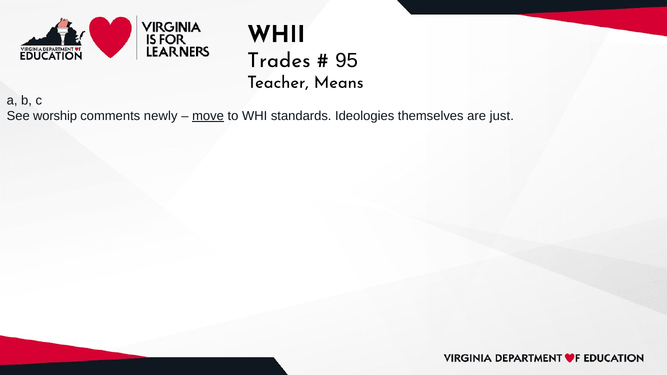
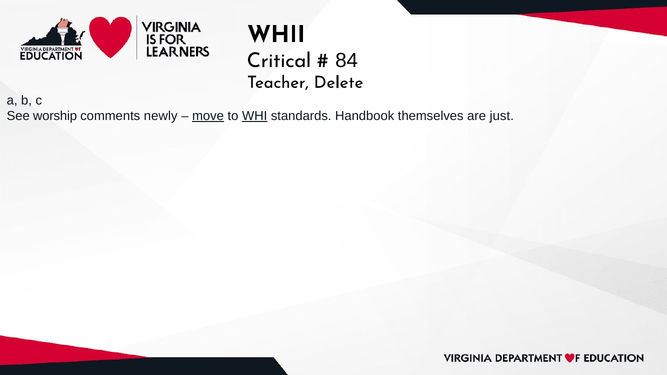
Trades: Trades -> Critical (279, 60)
95: 95 -> 84 (347, 60)
Means: Means -> Delete (339, 82)
WHI underline: none -> present (255, 116)
Ideologies: Ideologies -> Handbook (365, 116)
